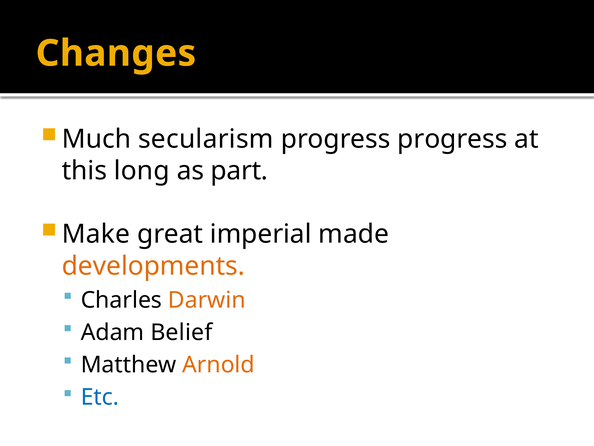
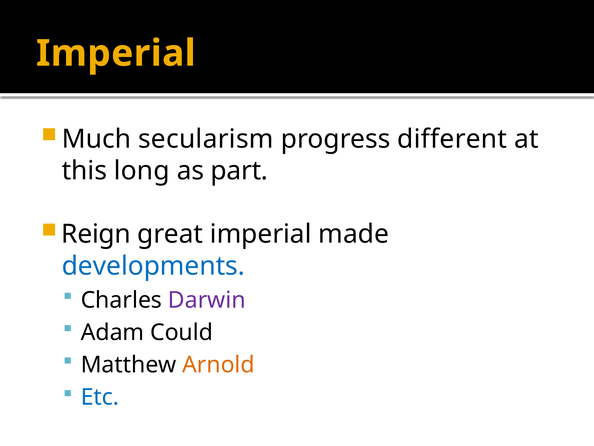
Changes: Changes -> Imperial (116, 53)
progress progress: progress -> different (452, 139)
Make: Make -> Reign (96, 234)
developments colour: orange -> blue (153, 266)
Darwin colour: orange -> purple (207, 300)
Belief: Belief -> Could (182, 332)
